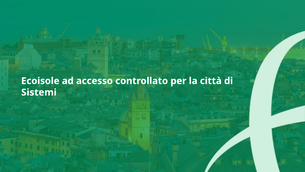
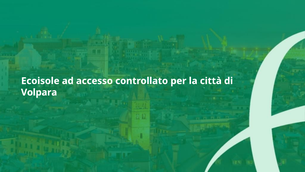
Sistemi: Sistemi -> Volpara (39, 92)
